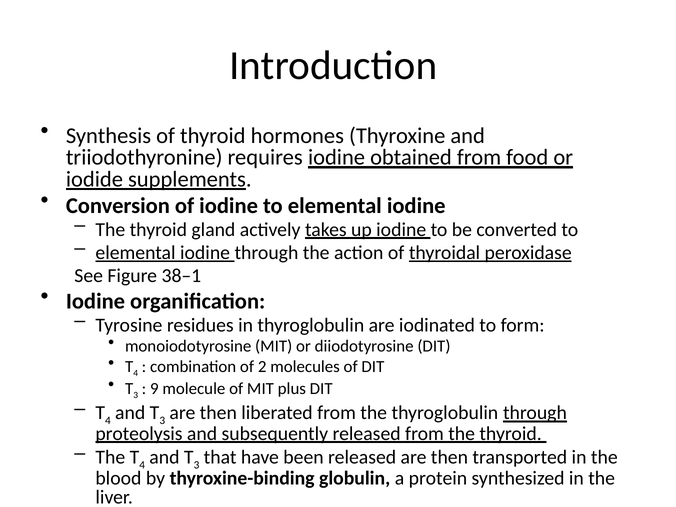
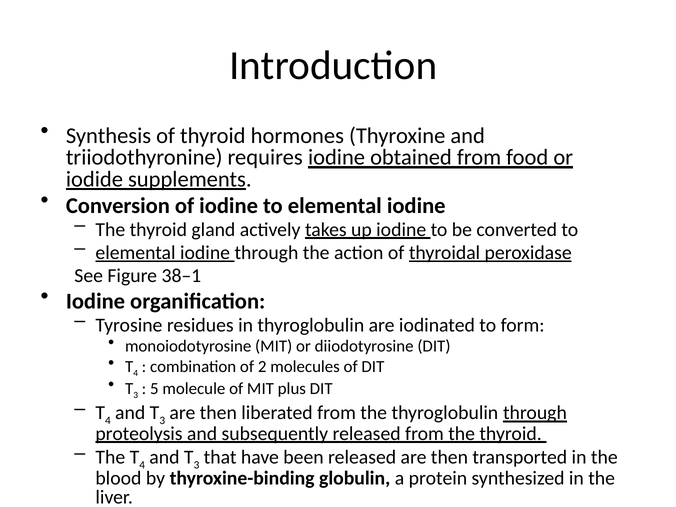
9: 9 -> 5 (154, 389)
